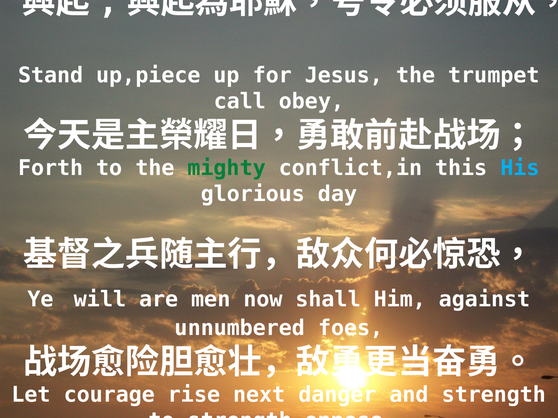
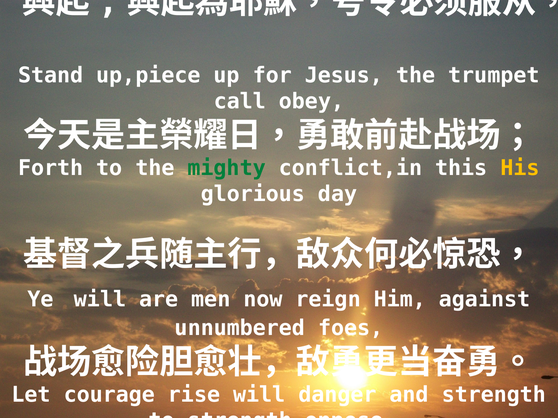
His colour: light blue -> yellow (520, 168)
shall: shall -> reign (328, 300)
rise next: next -> will (259, 395)
